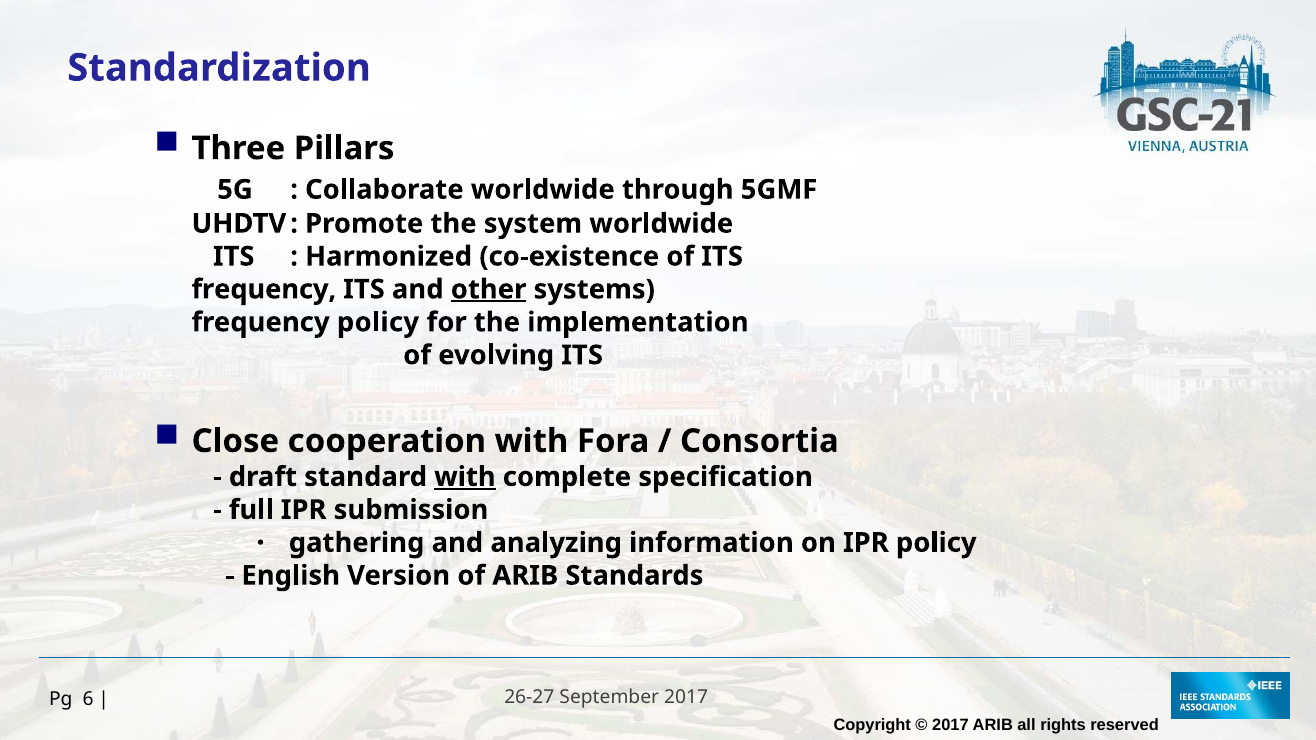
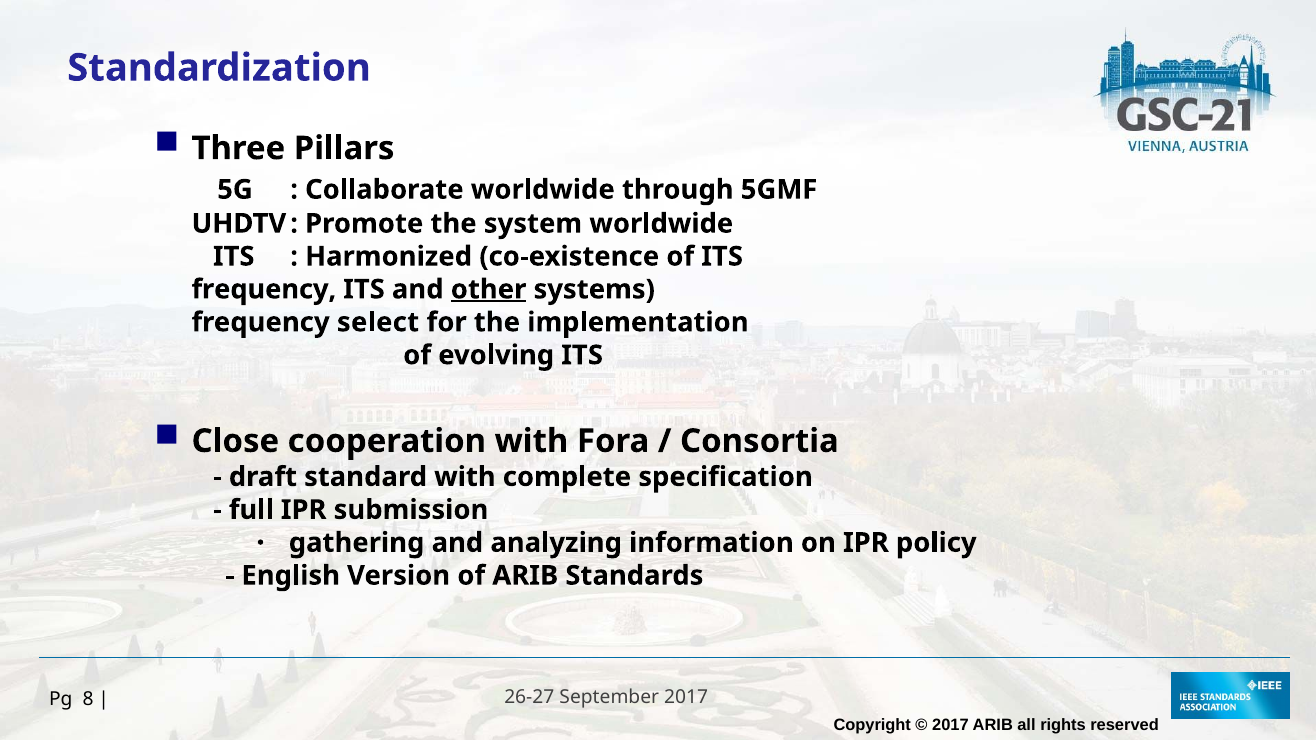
frequency policy: policy -> select (378, 322)
with underline: present -> none (465, 477)
6: 6 -> 8 (88, 700)
